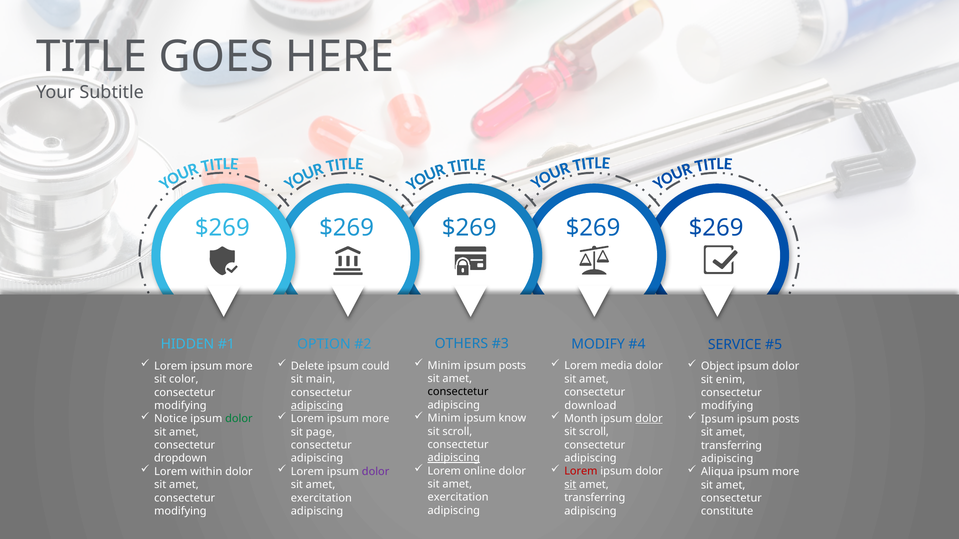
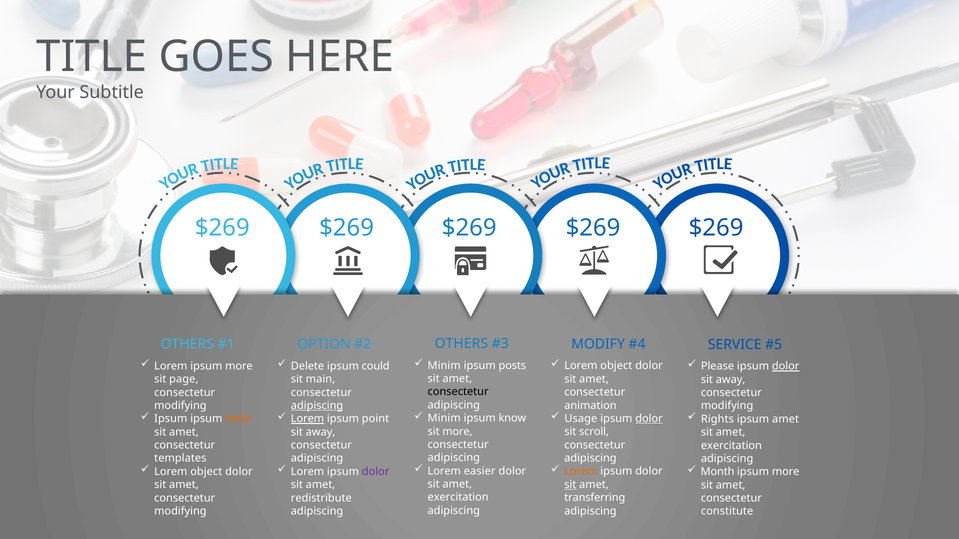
HIDDEN: HIDDEN -> OTHERS (187, 345)
media: media -> object (616, 366)
Object: Object -> Please (718, 367)
dolor underline: none -> present (786, 367)
color: color -> page (184, 380)
enim: enim -> away (731, 380)
download: download -> animation (590, 406)
Month: Month -> Usage (581, 419)
Notice: Notice -> Ipsum (171, 419)
dolor colour: green -> orange (239, 419)
Lorem underline: none -> present (307, 419)
more: more -> point (376, 419)
Ipsum: Ipsum -> Rights (717, 419)
posts: posts -> amet (786, 419)
scroll: scroll -> more (457, 432)
page: page -> away (321, 432)
transferring: transferring -> exercitation (731, 446)
adipiscing underline: present -> none (454, 458)
dropdown: dropdown -> templates (180, 459)
online: online -> easier (480, 471)
Lorem colour: red -> orange (581, 472)
within: within -> object (206, 472)
Aliqua: Aliqua -> Month (718, 472)
exercitation: exercitation -> redistribute (321, 498)
